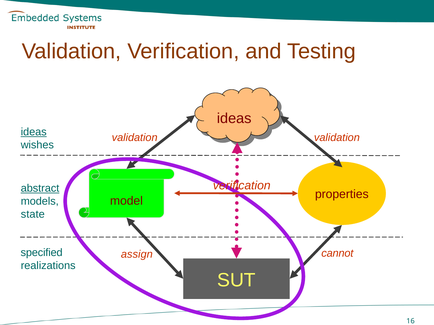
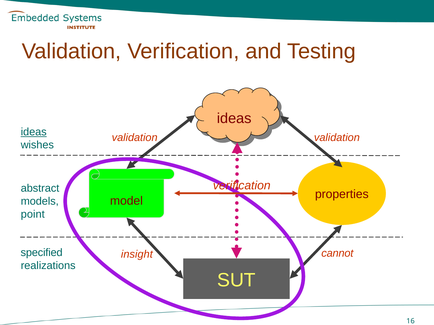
abstract underline: present -> none (40, 189)
state: state -> point (33, 215)
assign: assign -> insight (137, 255)
